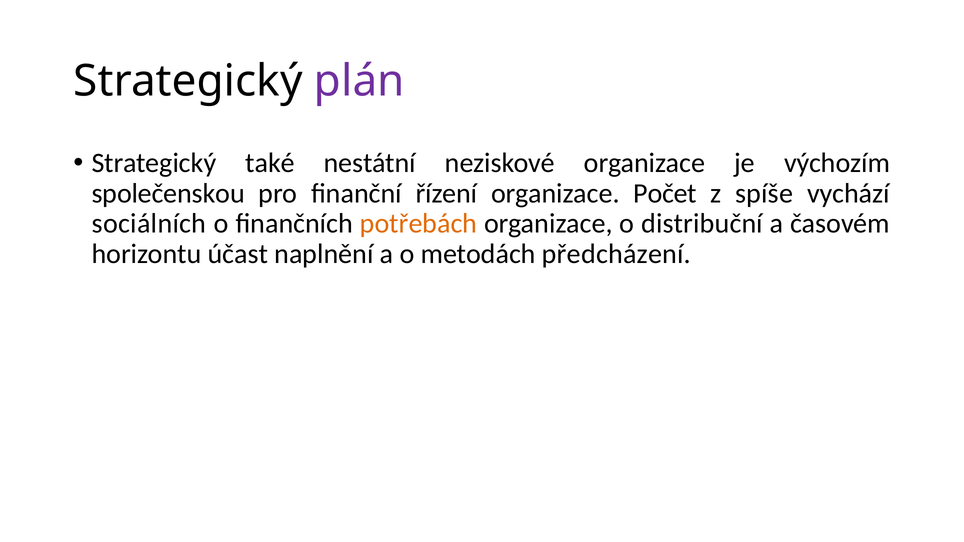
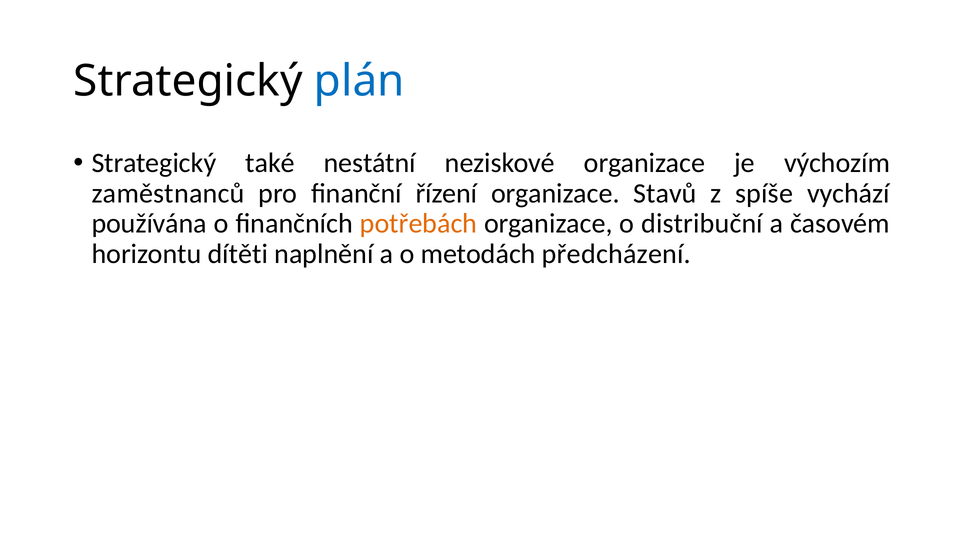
plán colour: purple -> blue (359, 81)
společenskou: společenskou -> zaměstnanců (168, 193)
Počet: Počet -> Stavů (665, 193)
sociálních: sociálních -> používána (149, 224)
účast: účast -> dítěti (238, 254)
